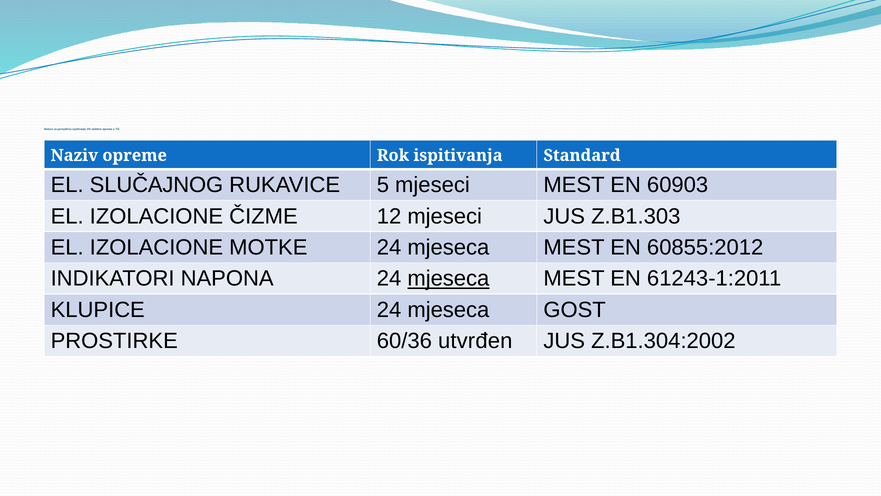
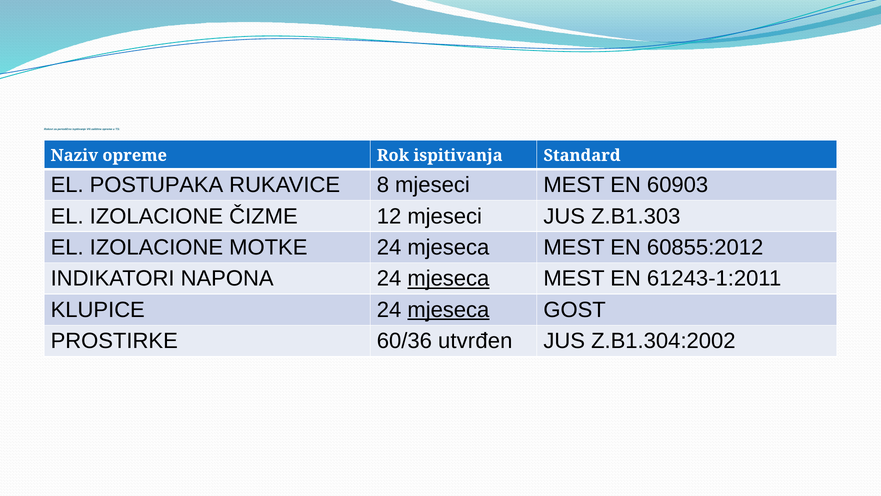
SLUČAJNOG: SLUČAJNOG -> POSTUPAKA (156, 185)
5: 5 -> 8 (383, 185)
mjeseca underline: none -> present (448, 310)
